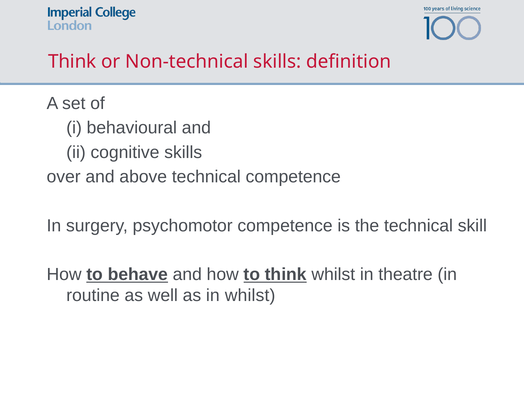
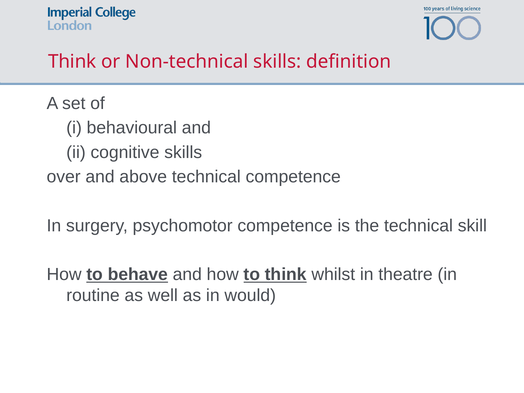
in whilst: whilst -> would (250, 295)
